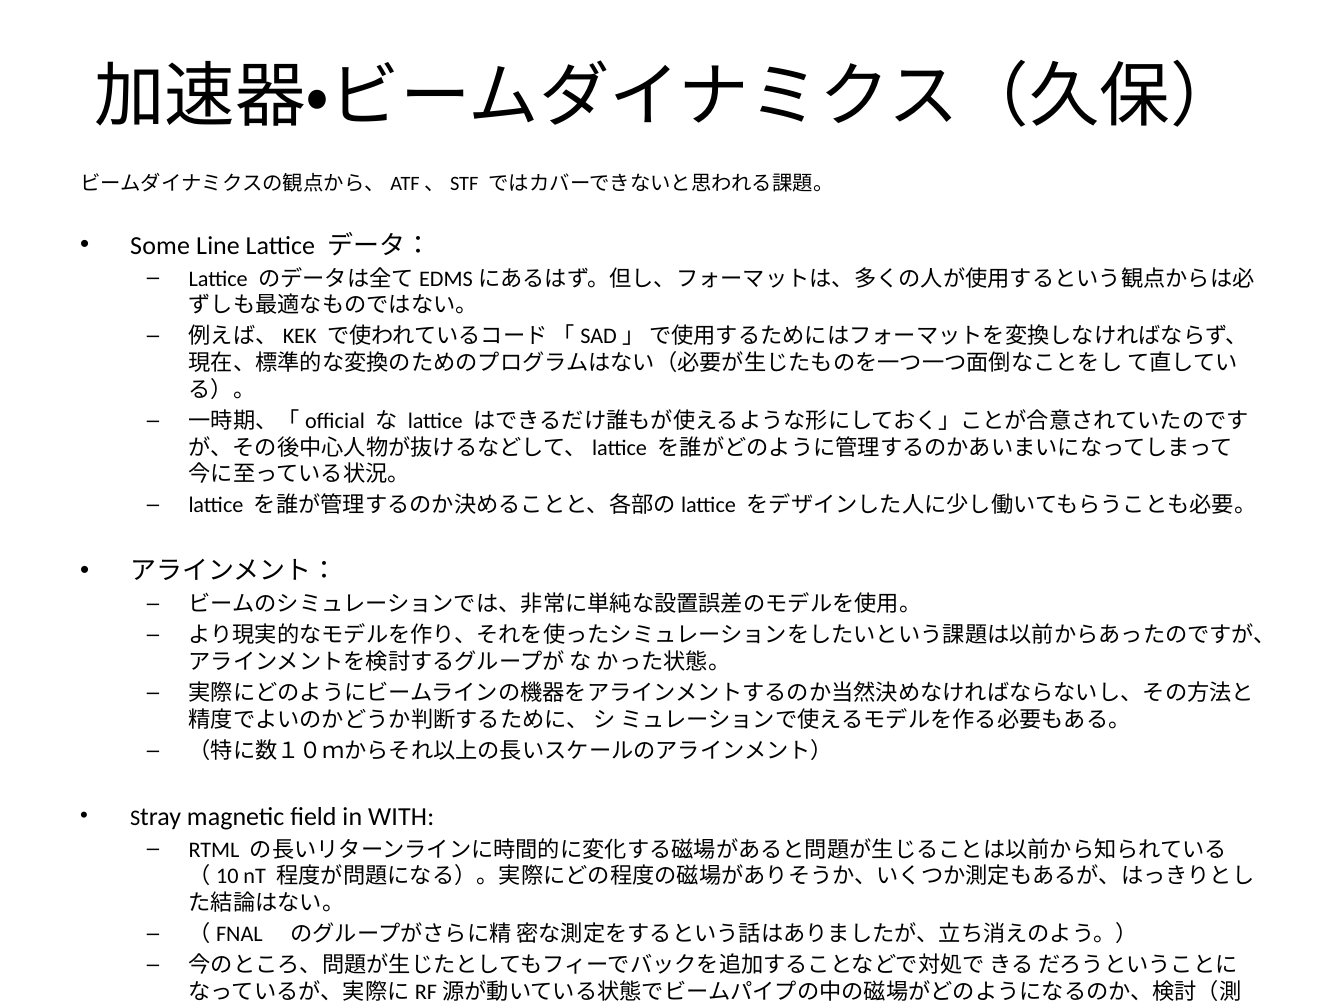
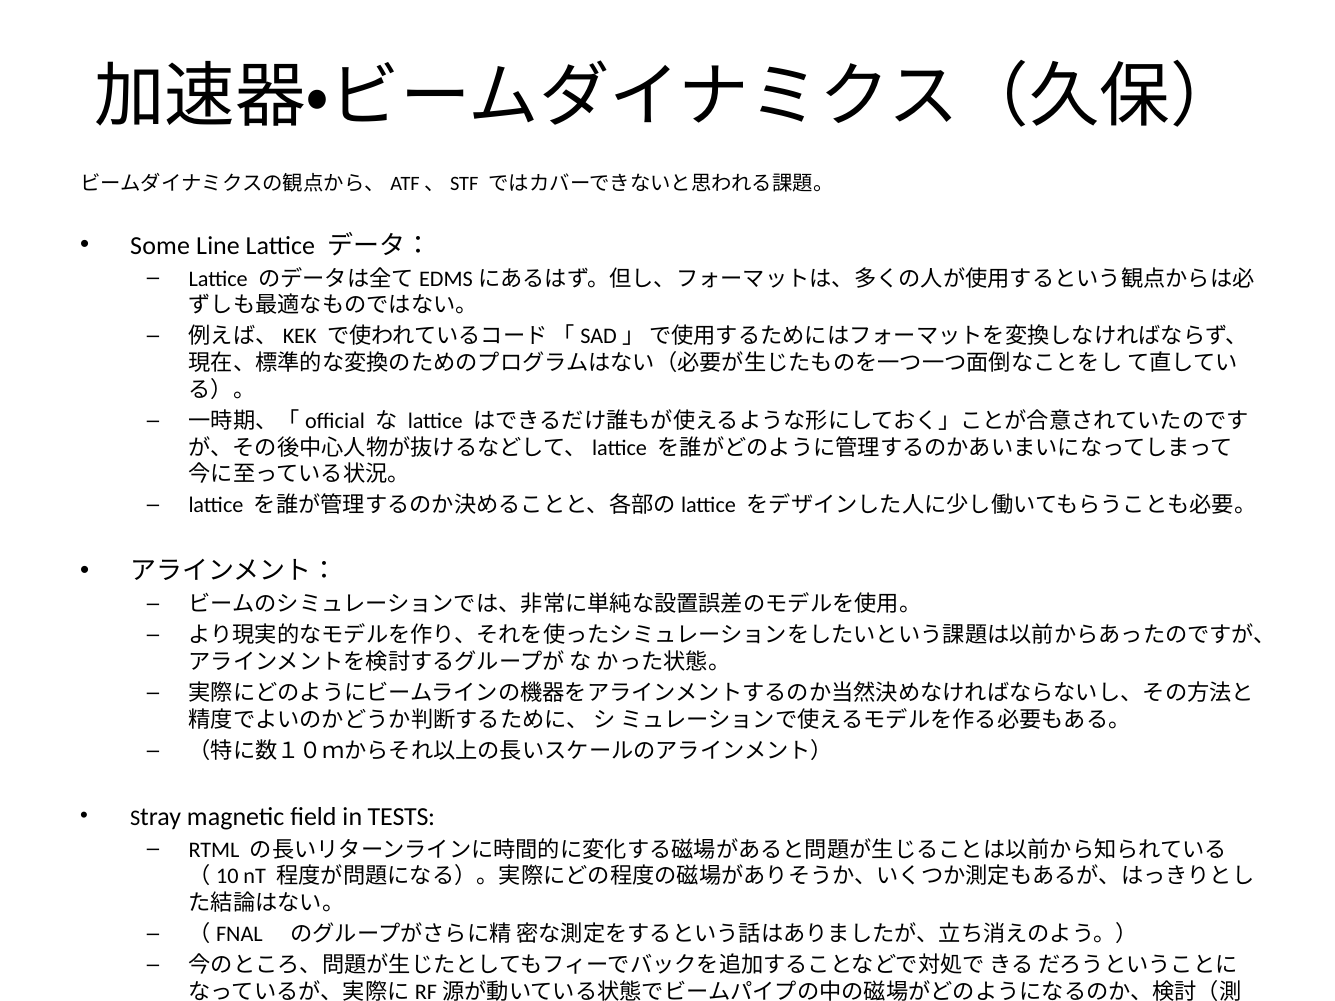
WITH: WITH -> TESTS (401, 817)
